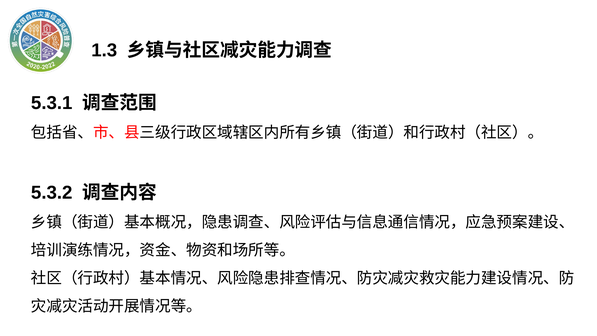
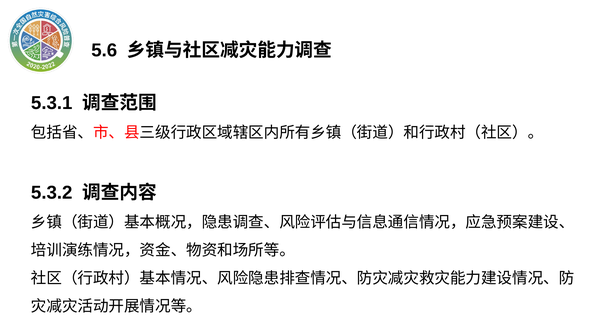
1.3: 1.3 -> 5.6 (104, 50)
